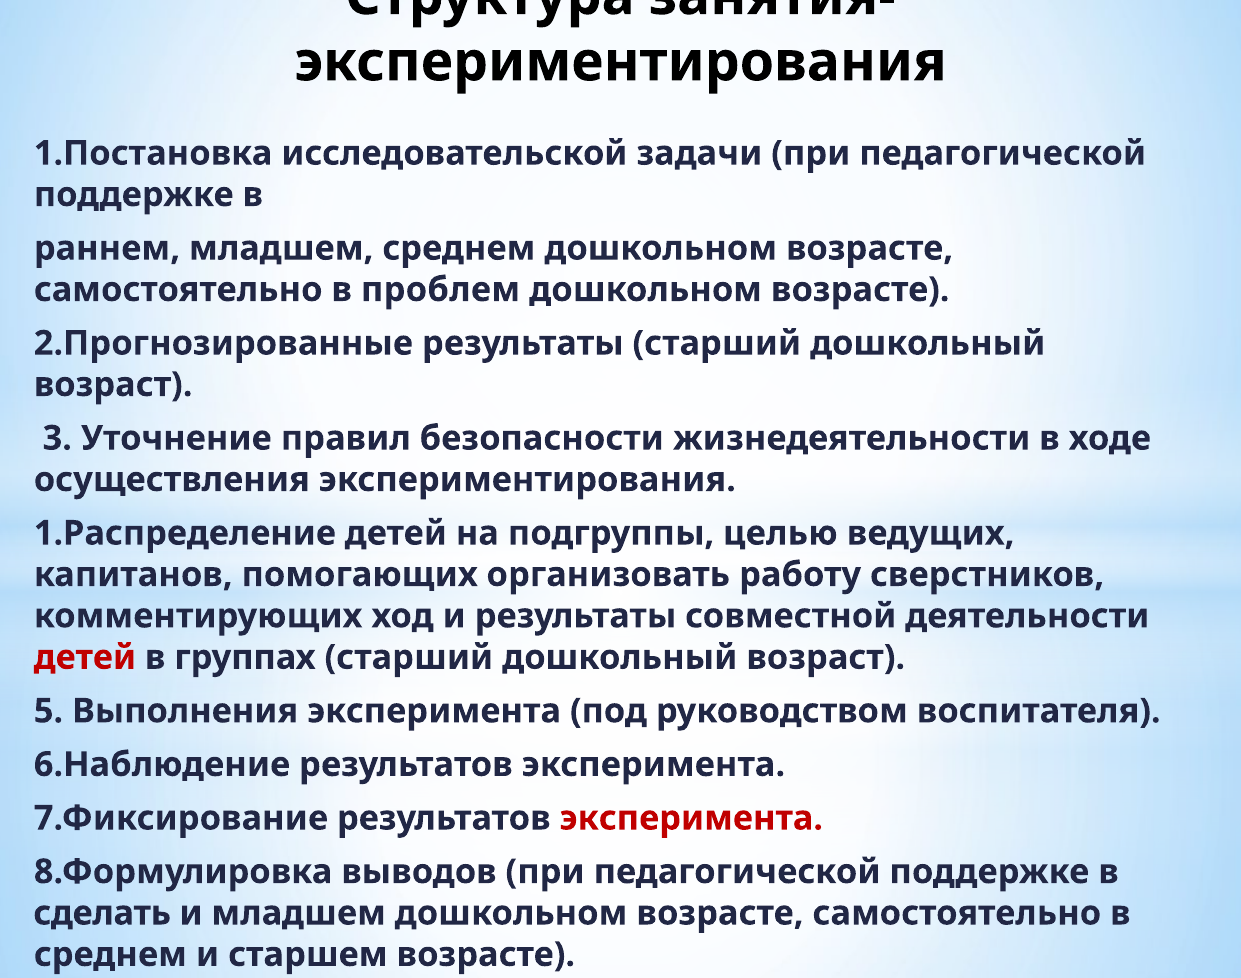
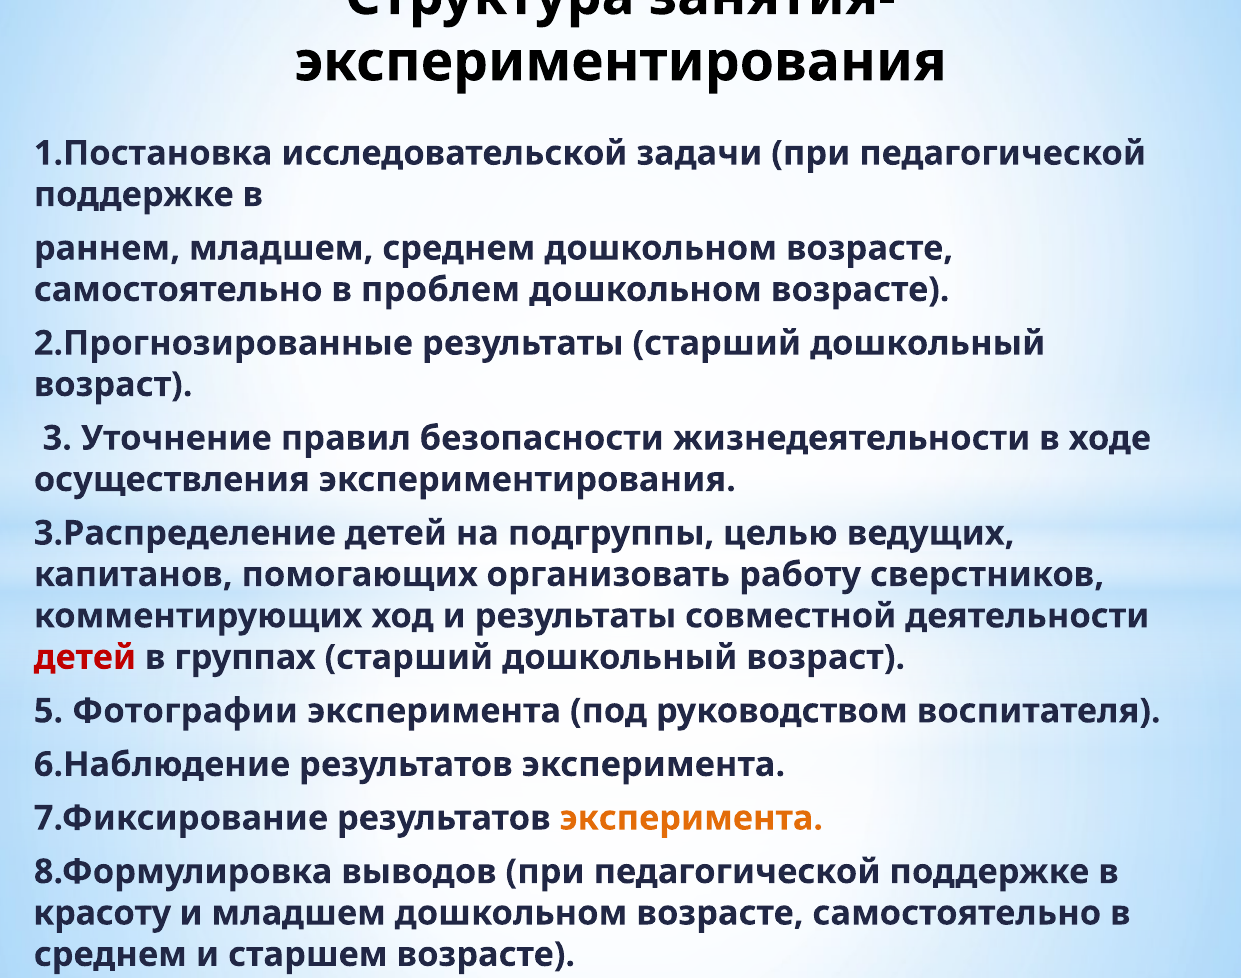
1.Распределение: 1.Распределение -> 3.Распределение (185, 533)
Выполнения: Выполнения -> Фотографии (185, 710)
эксперимента colour: red -> orange (691, 818)
сделать: сделать -> красоту (102, 913)
